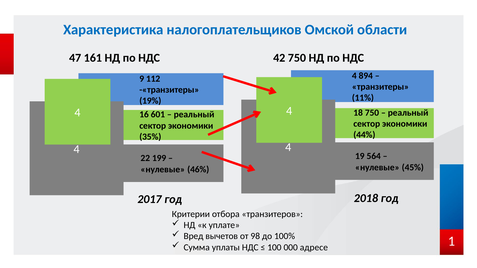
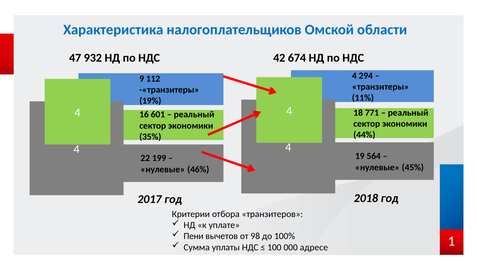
161: 161 -> 932 (93, 58)
42 750: 750 -> 674 (297, 58)
894: 894 -> 294 (366, 76)
18 750: 750 -> 771 (372, 113)
Вред: Вред -> Пени (194, 237)
